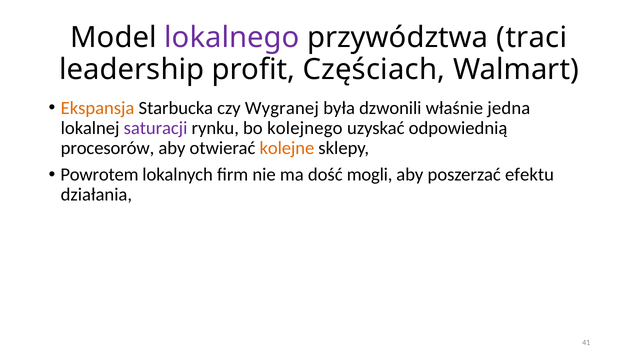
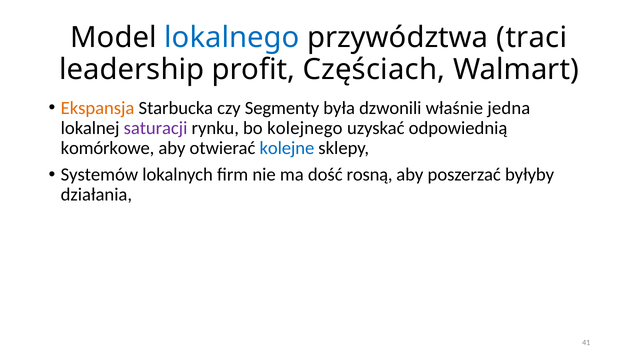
lokalnego colour: purple -> blue (232, 38)
Wygranej: Wygranej -> Segmenty (282, 108)
procesorów: procesorów -> komórkowe (108, 148)
kolejne colour: orange -> blue (287, 148)
Powrotem: Powrotem -> Systemów (99, 175)
mogli: mogli -> rosną (370, 175)
efektu: efektu -> byłyby (530, 175)
